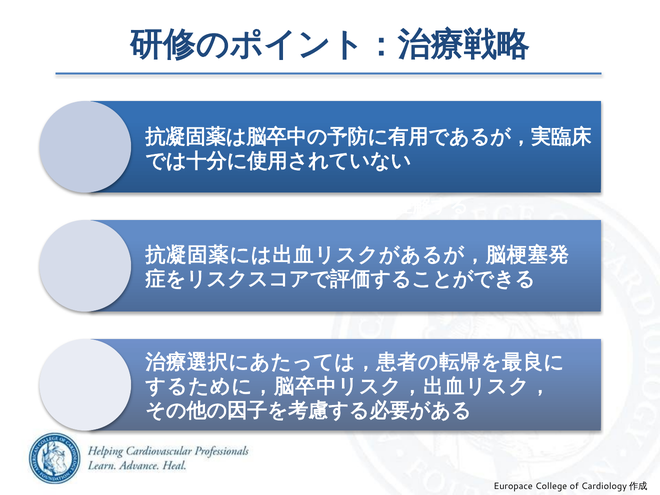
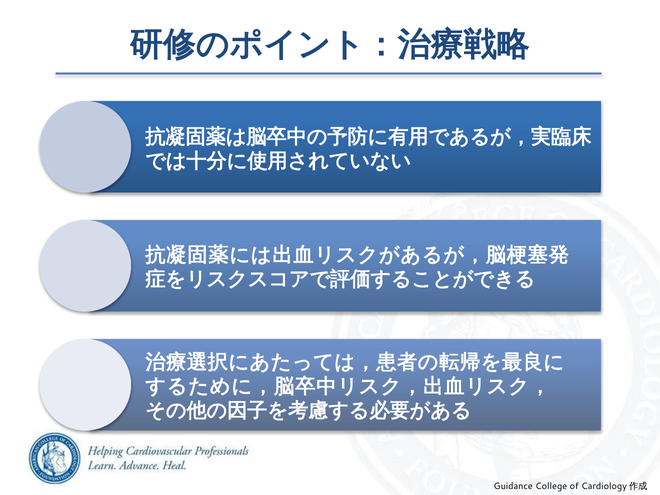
Europace: Europace -> Guidance (513, 486)
